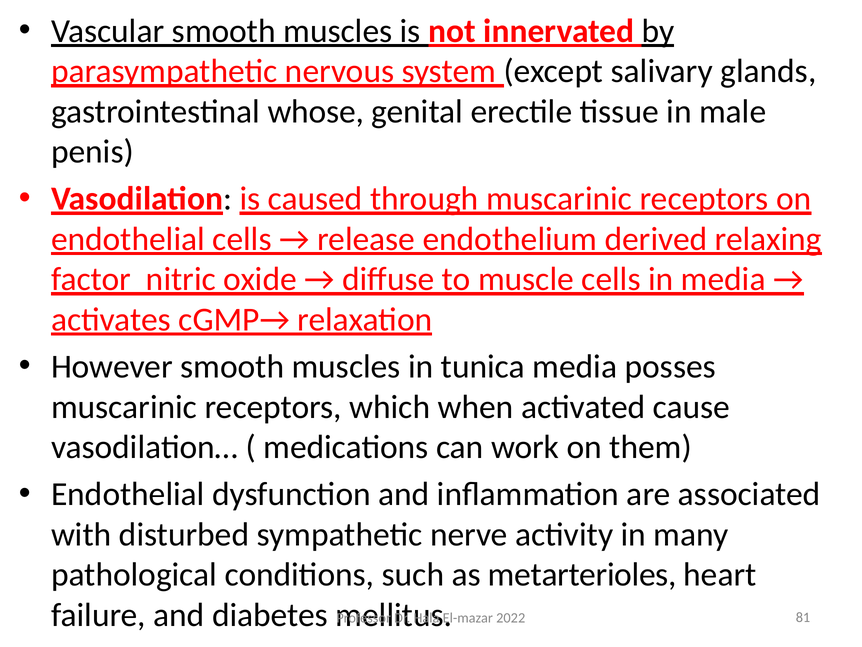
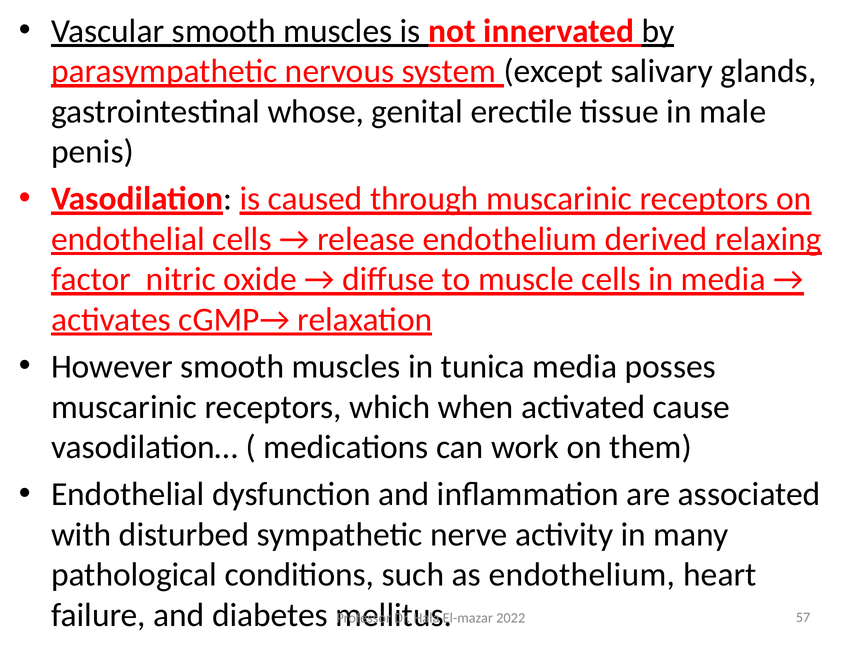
as metarterioles: metarterioles -> endothelium (582, 574)
81: 81 -> 57 (803, 617)
